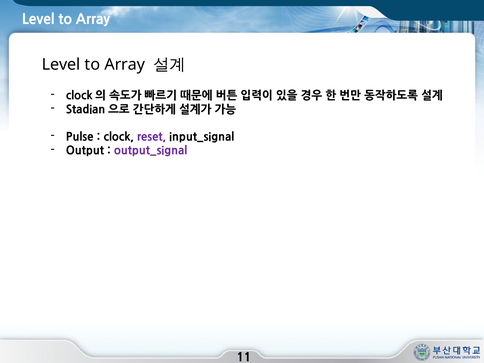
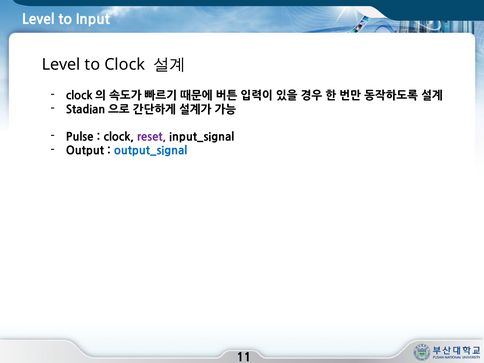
Array: Array -> Input (93, 20)
Array: Array -> Clock (125, 65)
output_signal colour: purple -> blue (151, 151)
